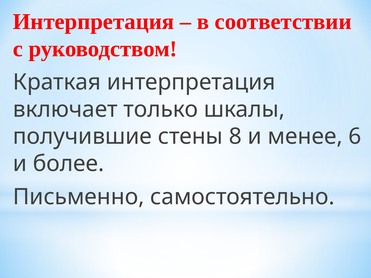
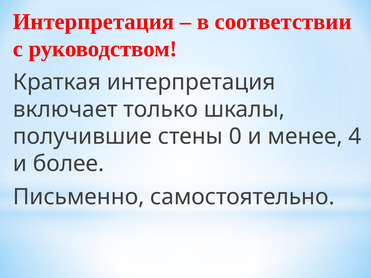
8: 8 -> 0 (235, 137)
6: 6 -> 4 (355, 137)
